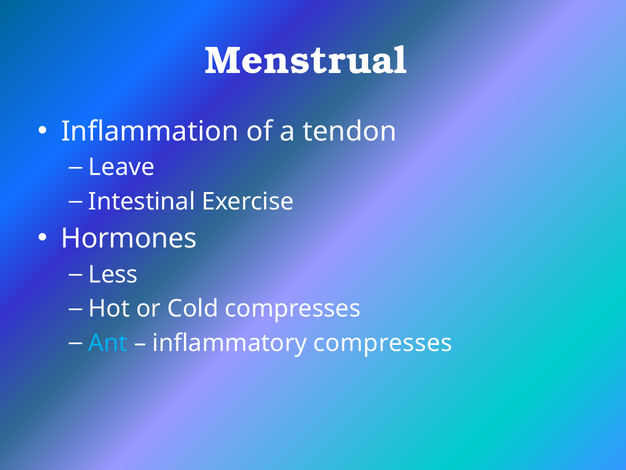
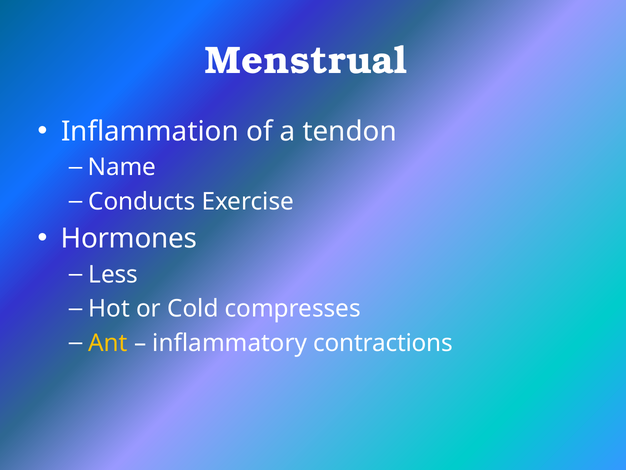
Leave: Leave -> Name (122, 167)
Intestinal: Intestinal -> Conducts (142, 201)
Ant colour: light blue -> yellow (108, 343)
inflammatory compresses: compresses -> contractions (383, 343)
